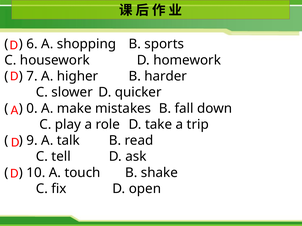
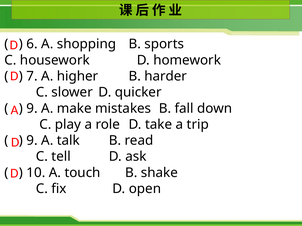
0: 0 -> 9 (32, 109)
